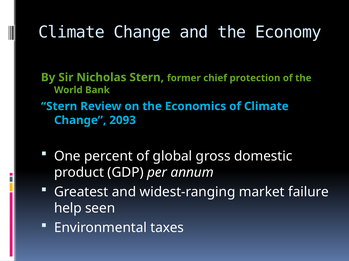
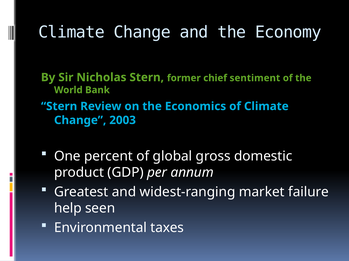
protection: protection -> sentiment (255, 78)
2093: 2093 -> 2003 (123, 121)
